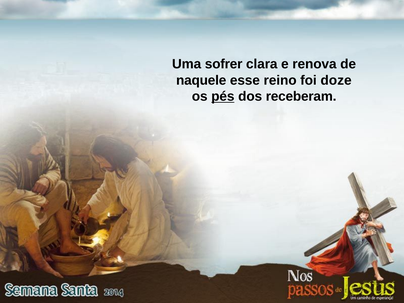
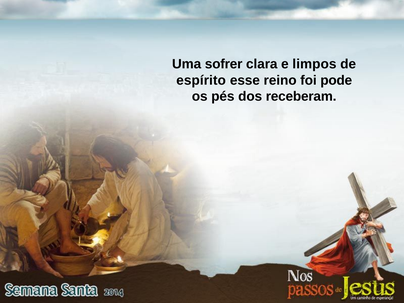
renova: renova -> limpos (314, 64)
naquele: naquele -> espírito (201, 80)
doze: doze -> pode (336, 80)
pés underline: present -> none (223, 96)
